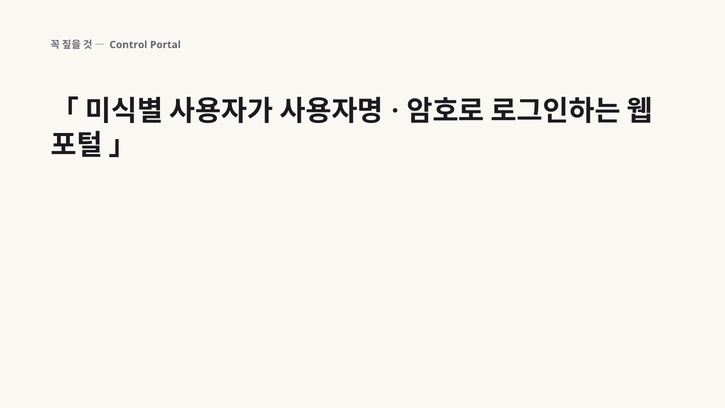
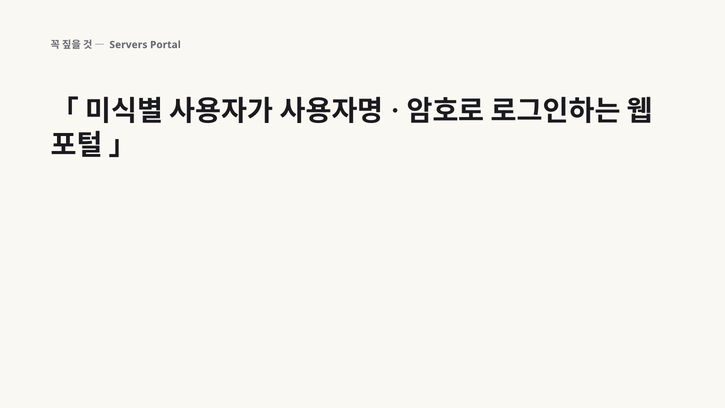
Control: Control -> Servers (128, 45)
